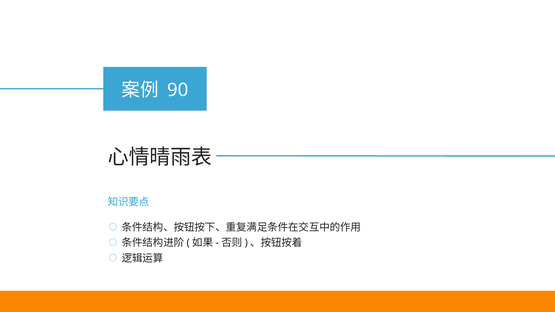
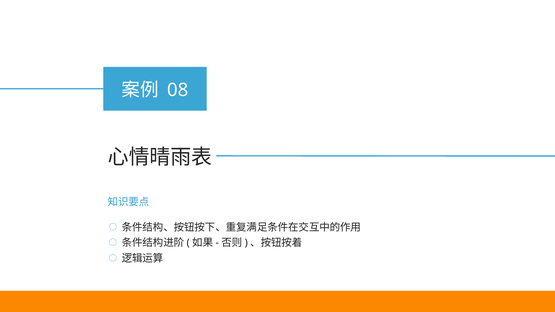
90: 90 -> 08 (178, 90)
